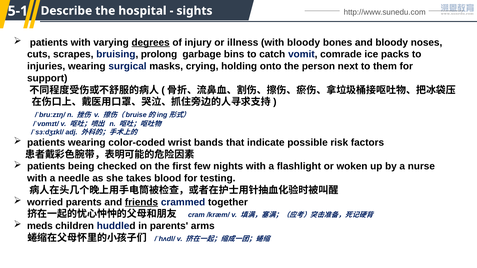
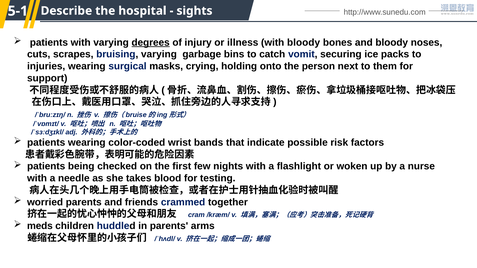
bruising prolong: prolong -> varying (159, 54)
comrade: comrade -> securing (341, 54)
friends underline: present -> none (141, 202)
